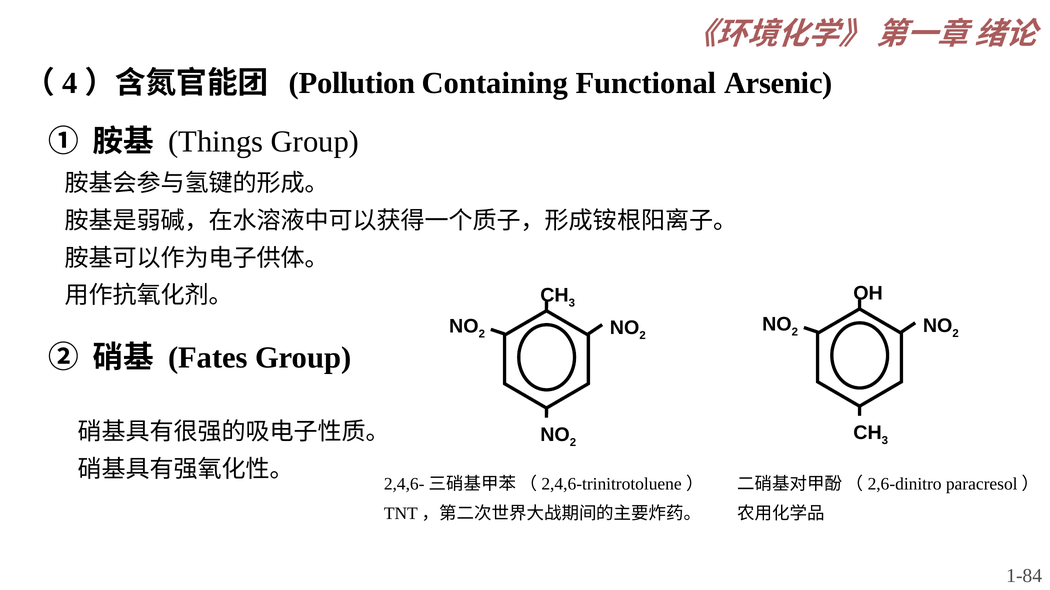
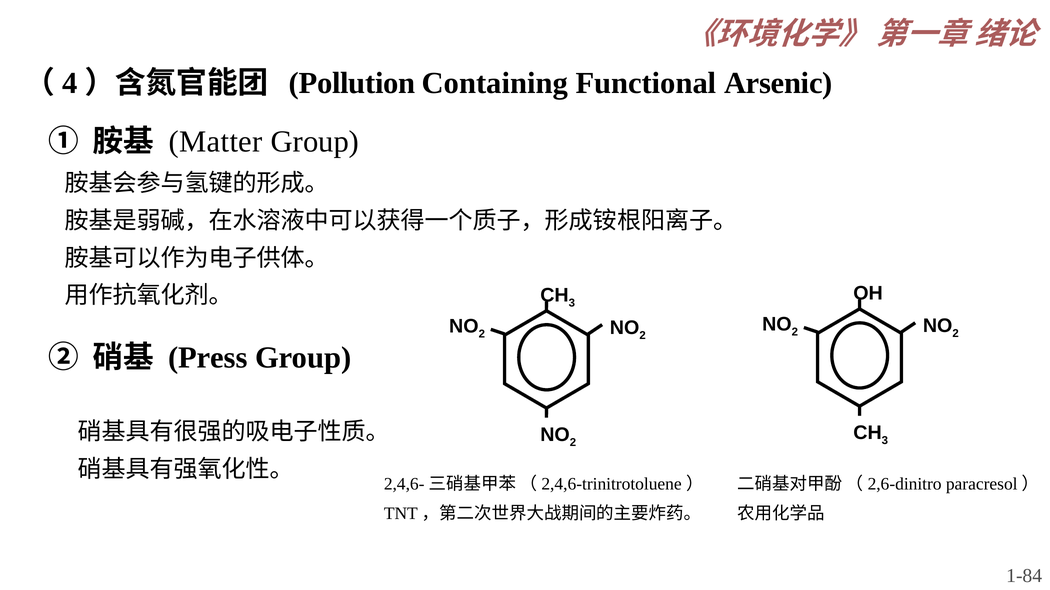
Things: Things -> Matter (216, 142)
Fates: Fates -> Press (208, 358)
